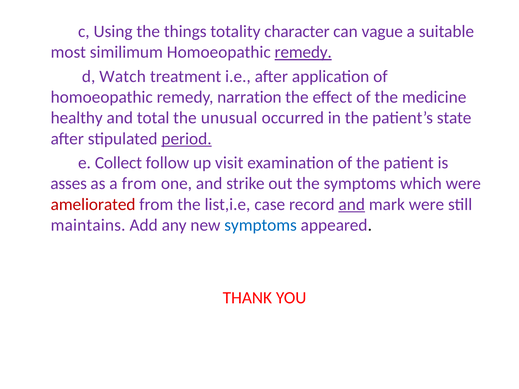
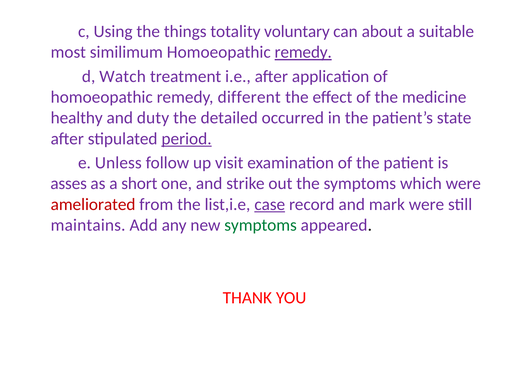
character: character -> voluntary (297, 31)
vague: vague -> about (382, 31)
narration: narration -> different (249, 97)
total: total -> duty (153, 118)
unusual: unusual -> detailed (229, 118)
Collect: Collect -> Unless (118, 163)
a from: from -> short (139, 184)
case underline: none -> present (270, 204)
and underline: present -> none (352, 204)
symptoms colour: blue -> green (261, 225)
